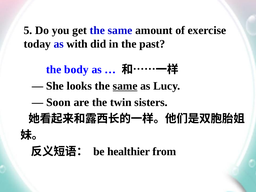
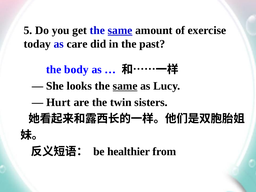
same underline: none -> present (120, 30)
with: with -> care (77, 44)
Soon: Soon -> Hurt (58, 102)
